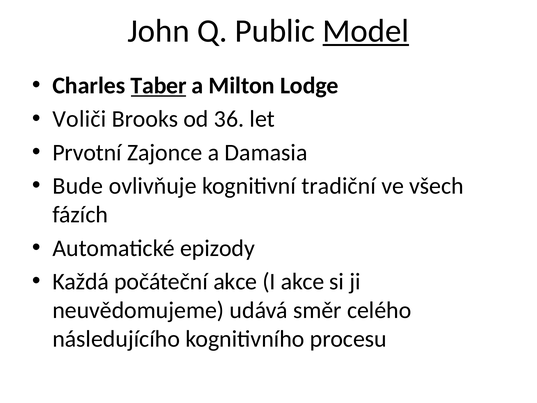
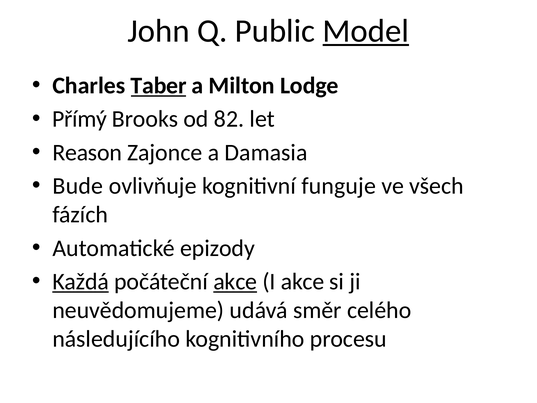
Voliči: Voliči -> Přímý (80, 119)
36: 36 -> 82 (229, 119)
Prvotní: Prvotní -> Reason (87, 152)
tradiční: tradiční -> funguje (339, 186)
Každá underline: none -> present (81, 281)
akce underline: none -> present (235, 281)
